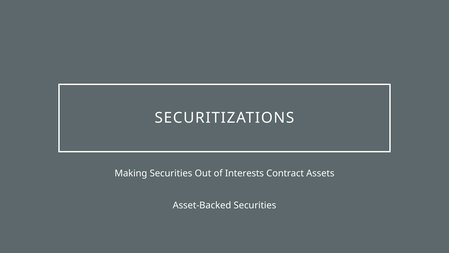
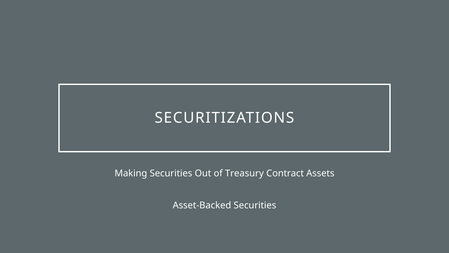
Interests: Interests -> Treasury (244, 173)
